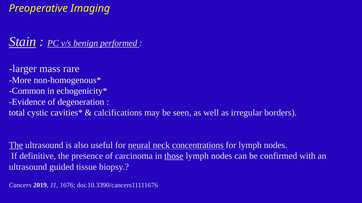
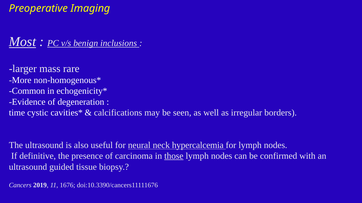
Stain: Stain -> Most (22, 42)
performed: performed -> inclusions (119, 43)
total: total -> time (17, 113)
The underline: present -> none (16, 146)
concentrations: concentrations -> hypercalcemia (198, 146)
